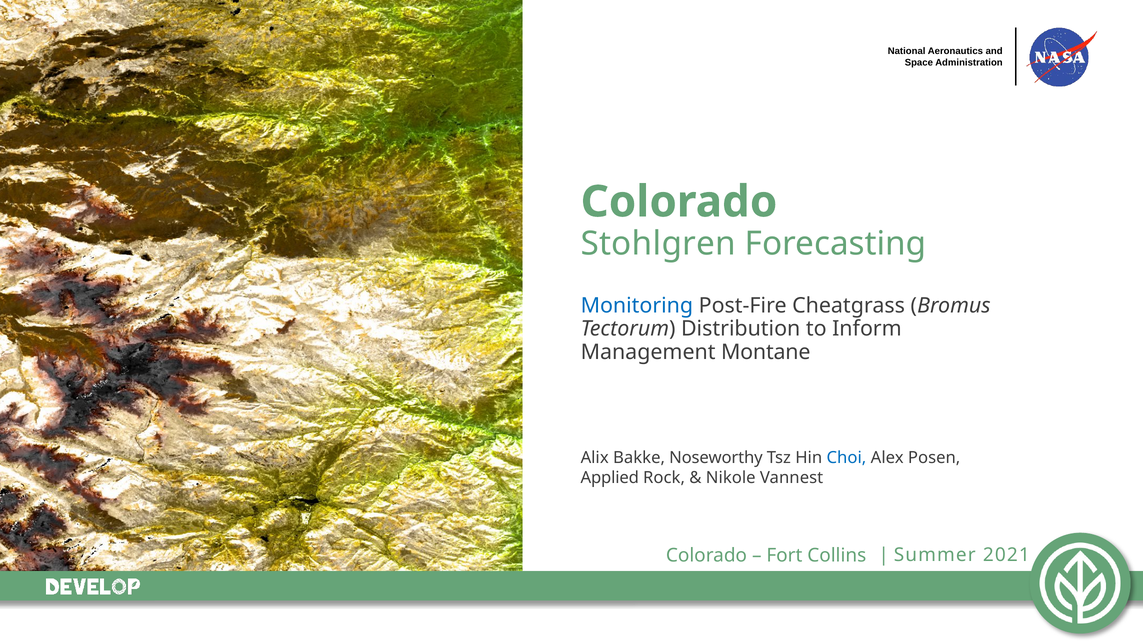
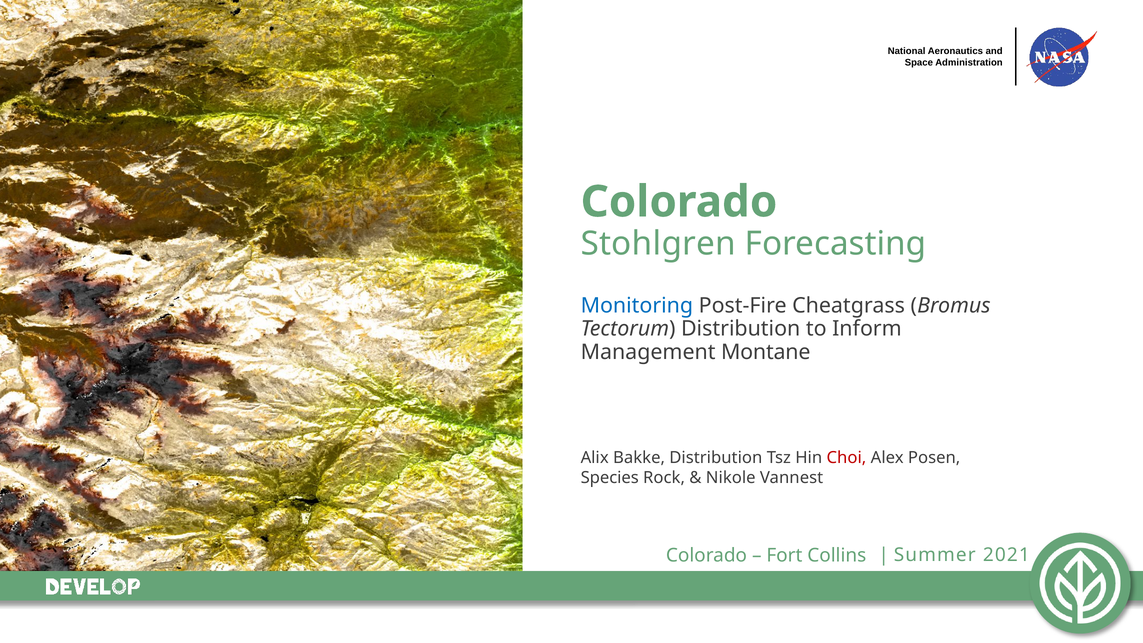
Bakke Noseworthy: Noseworthy -> Distribution (716, 458)
Choi colour: blue -> red (846, 458)
Applied: Applied -> Species (610, 478)
